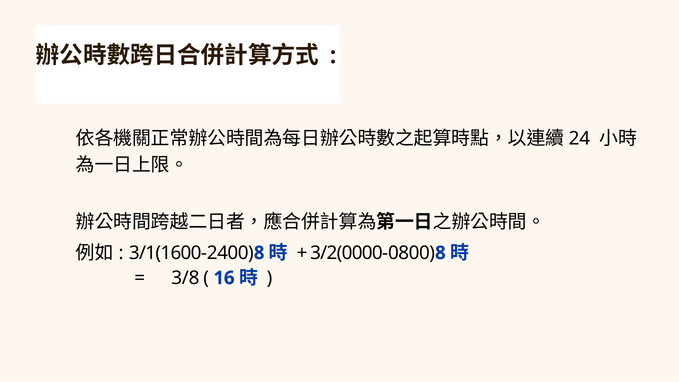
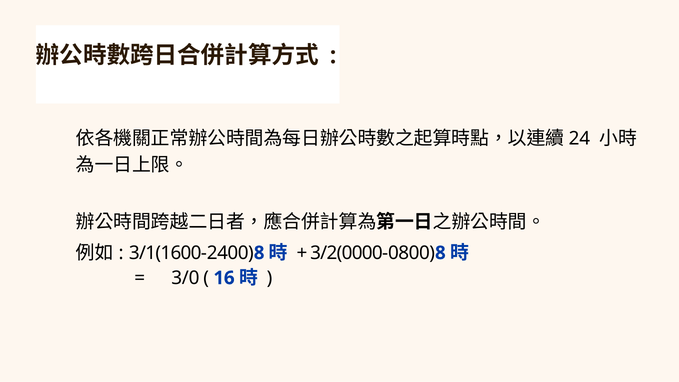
3/8: 3/8 -> 3/0 (185, 278)
